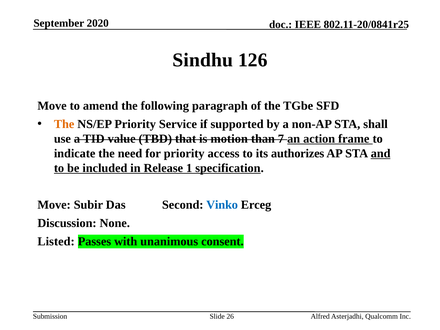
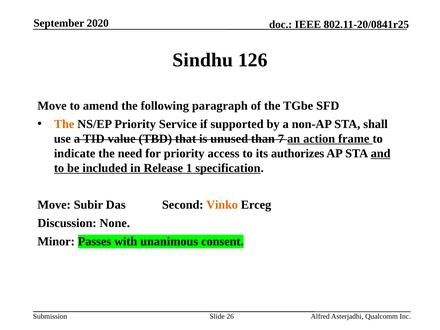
motion: motion -> unused (229, 139)
Vinko colour: blue -> orange (222, 205)
Listed: Listed -> Minor (56, 241)
